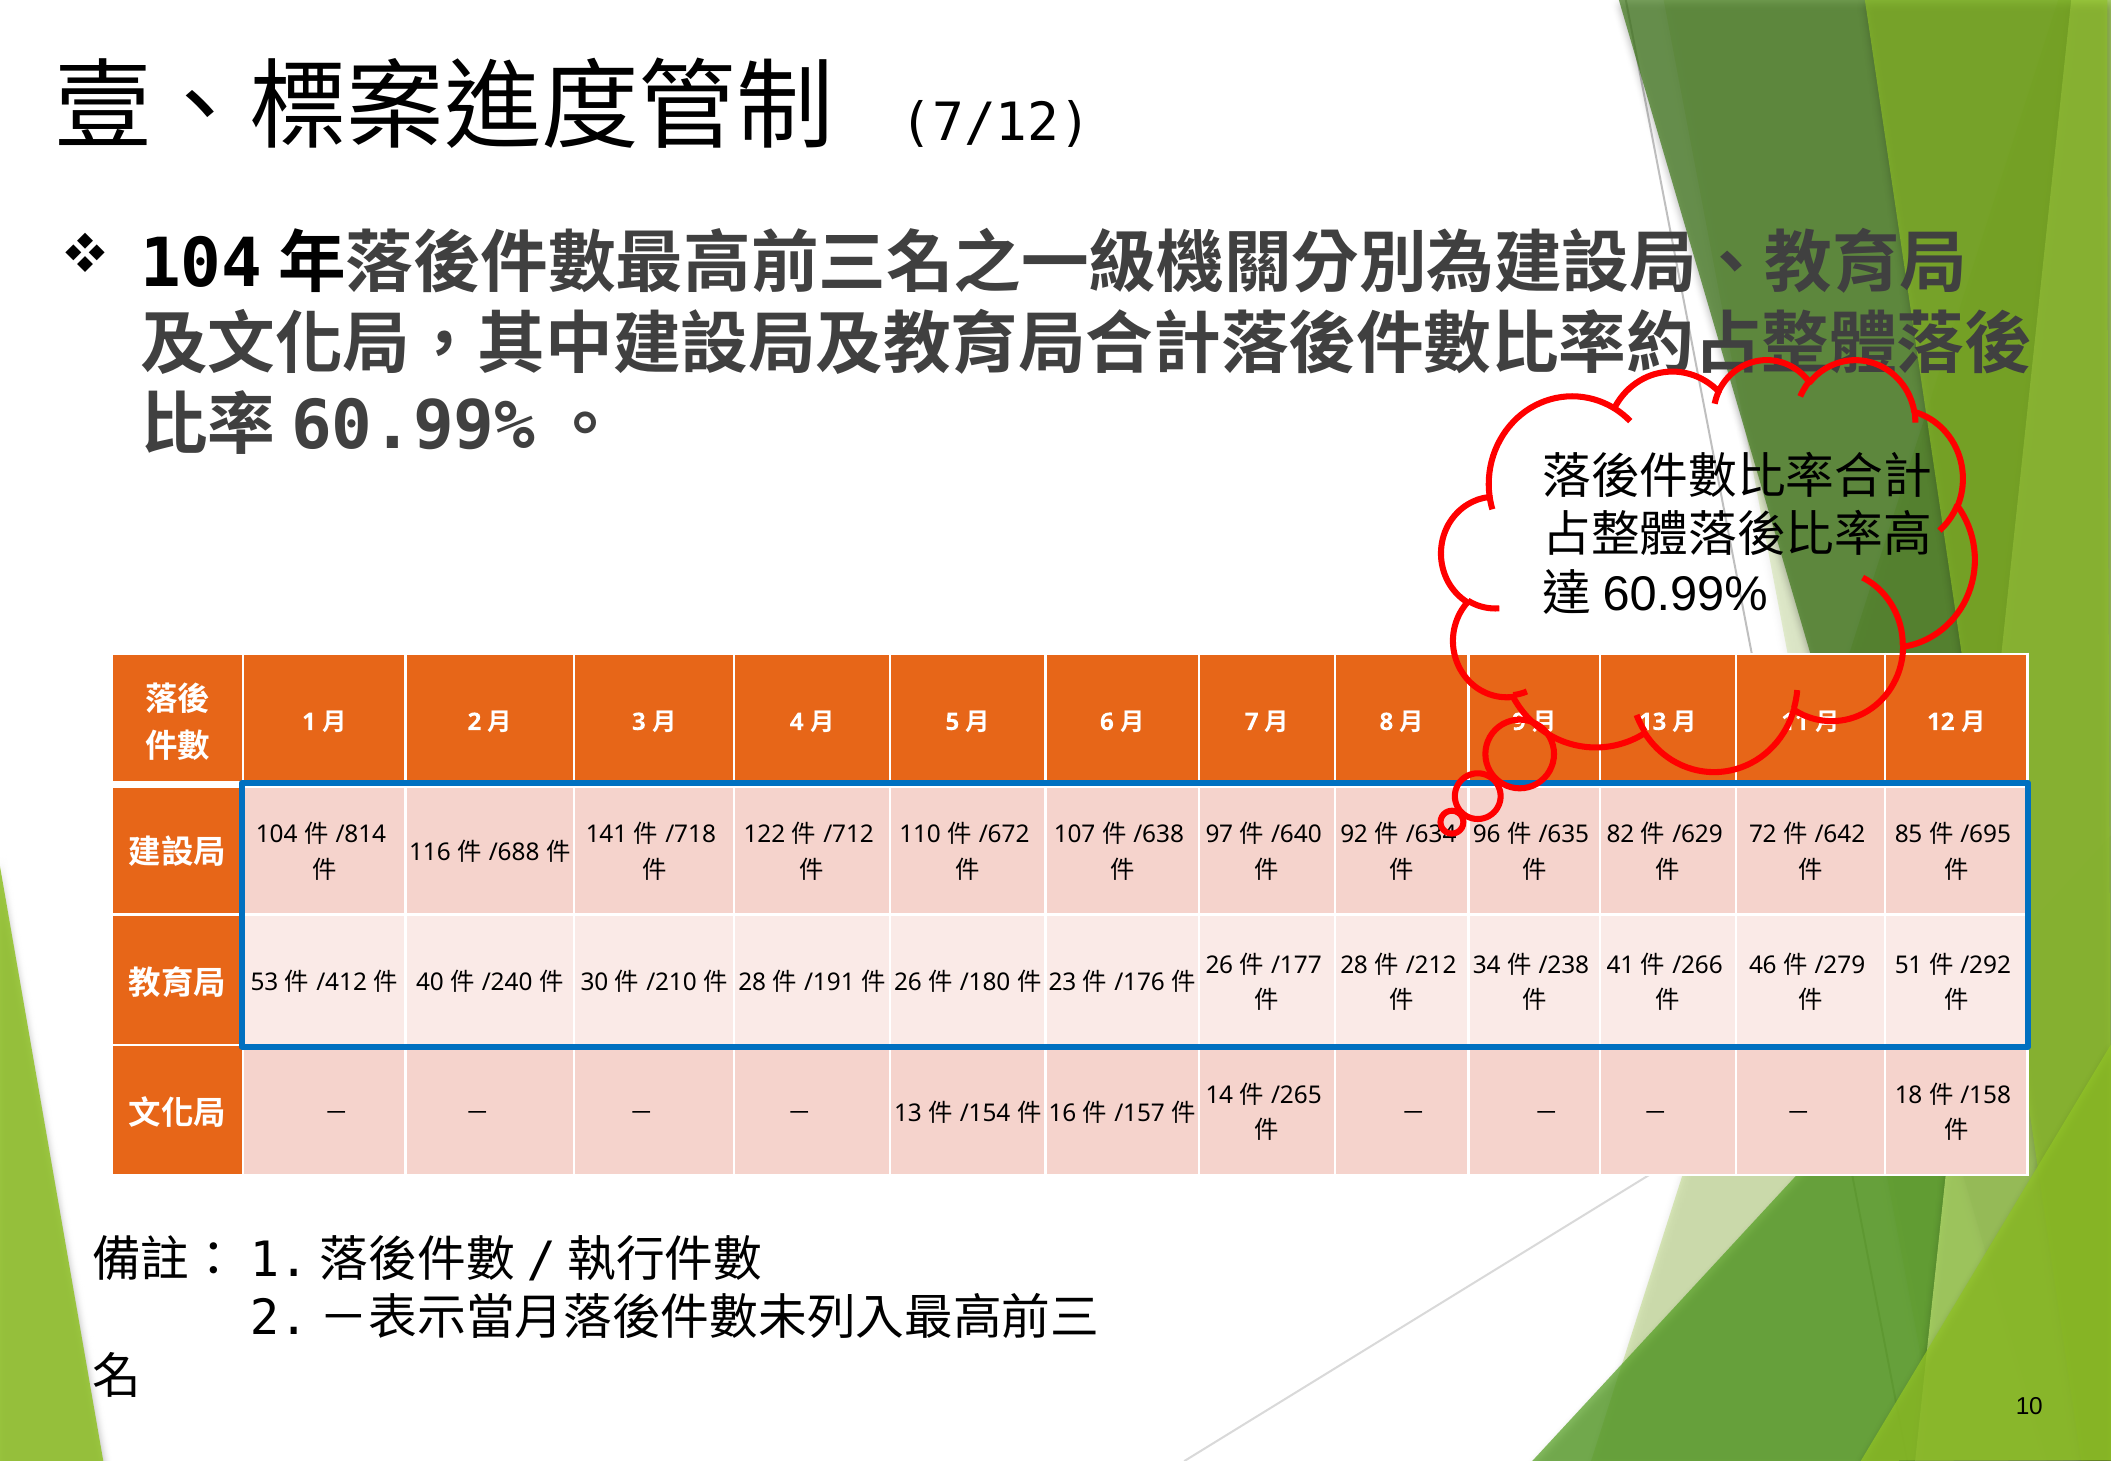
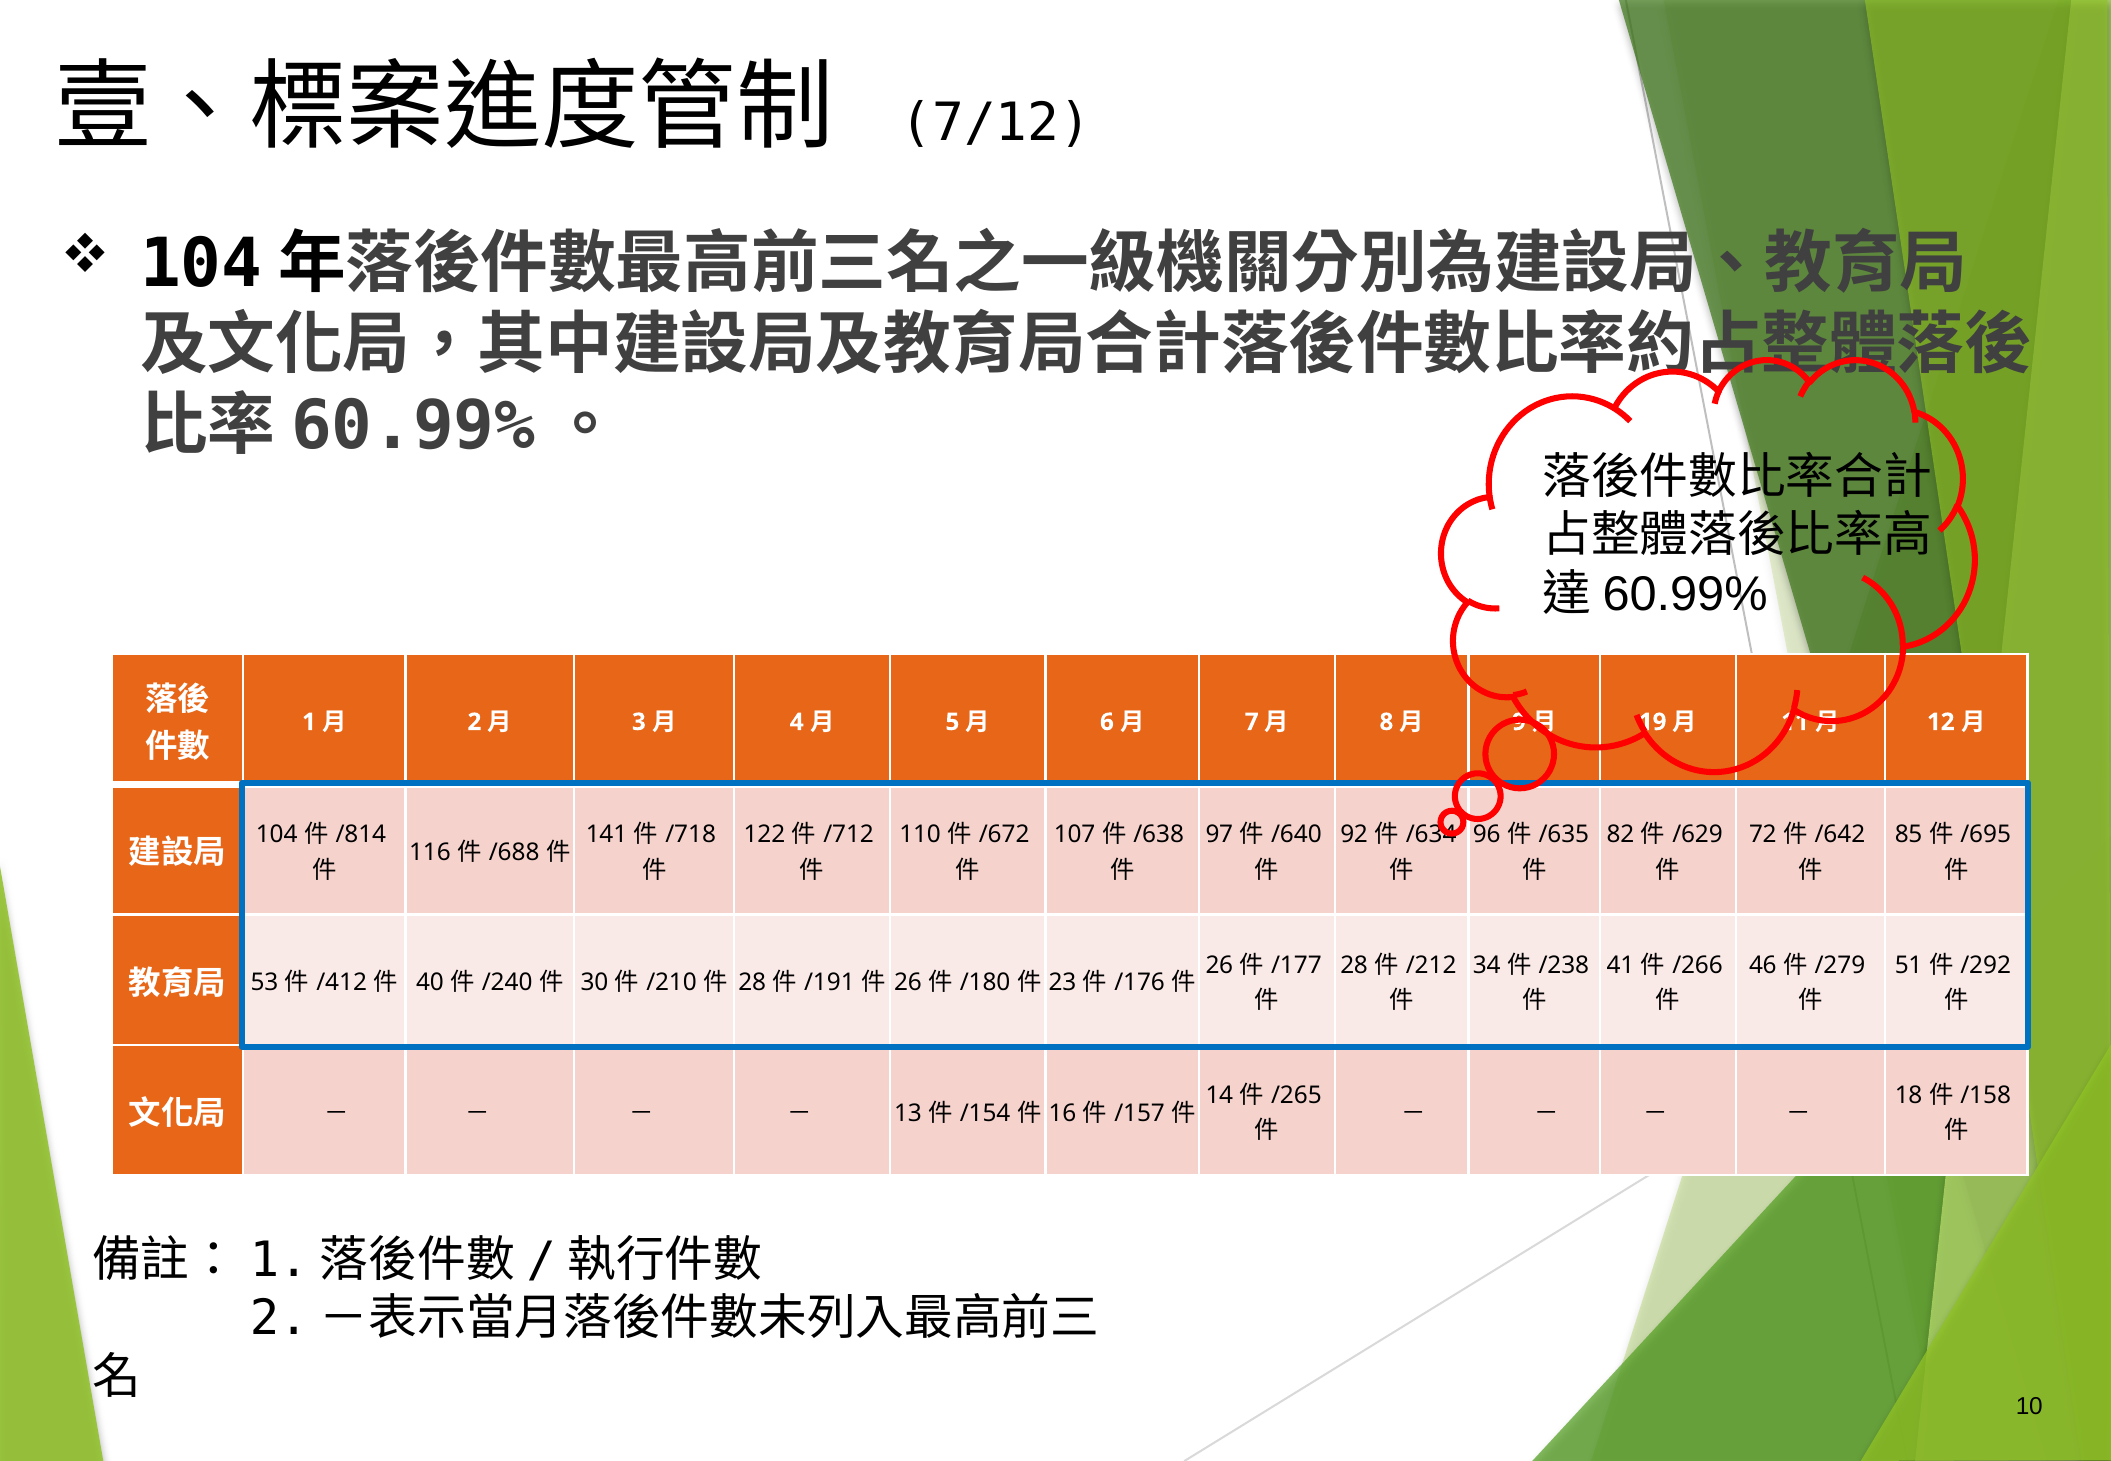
13: 13 -> 19 (1653, 722)
